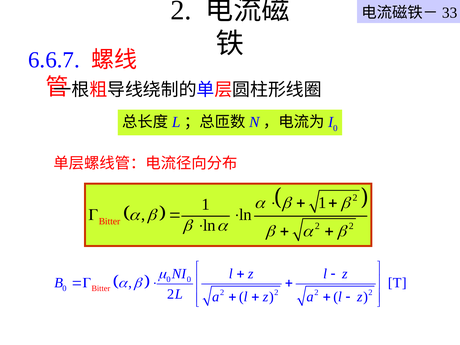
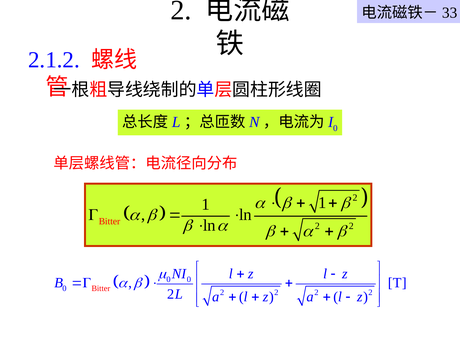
6.6.7: 6.6.7 -> 2.1.2 (54, 60)
